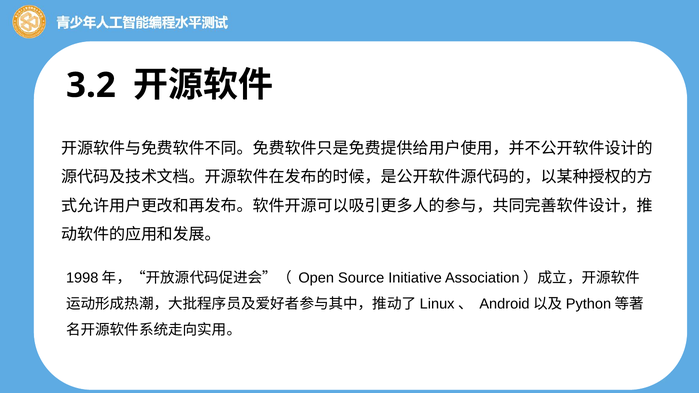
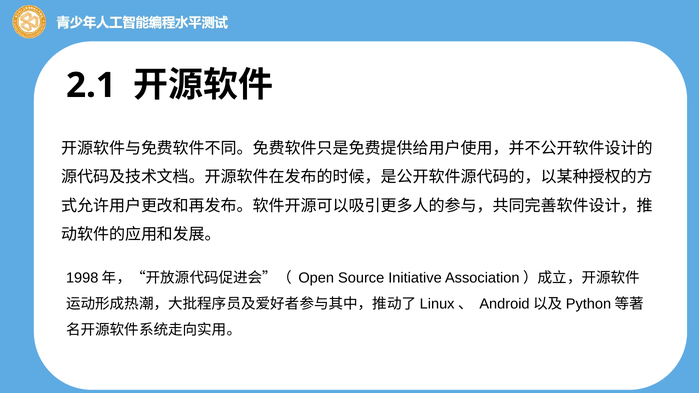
3.2: 3.2 -> 2.1 (91, 85)
